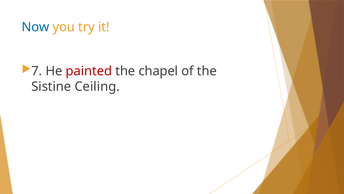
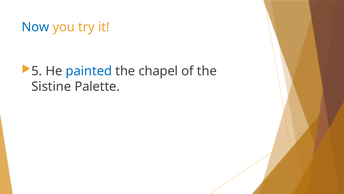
7: 7 -> 5 (37, 71)
painted colour: red -> blue (89, 71)
Ceiling: Ceiling -> Palette (97, 86)
